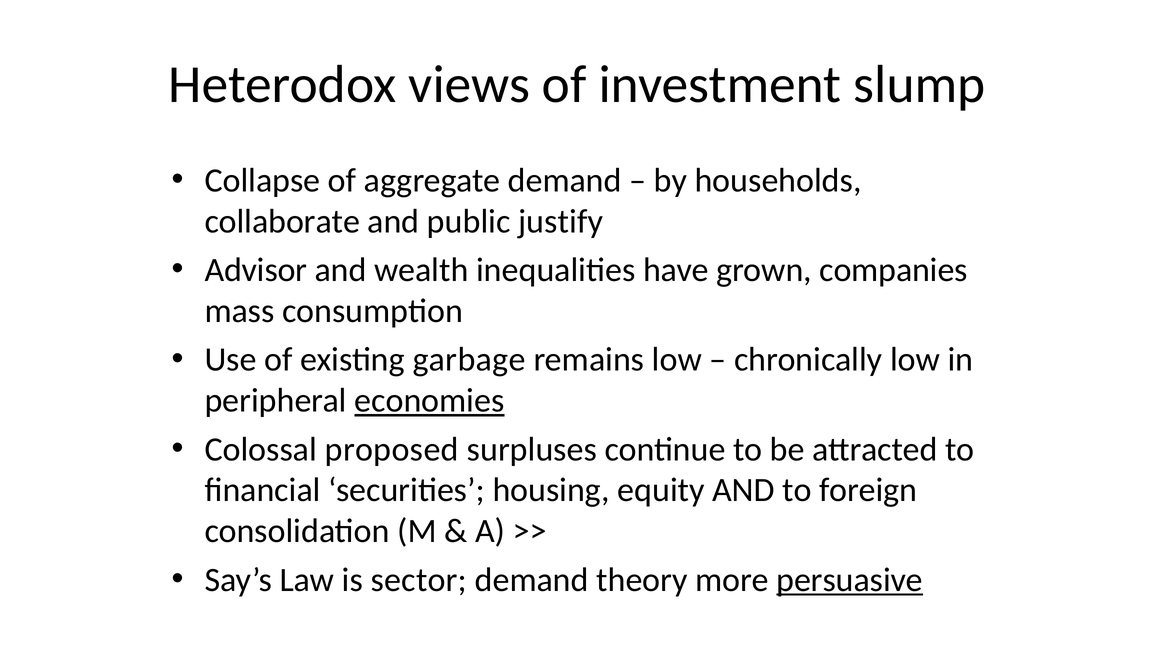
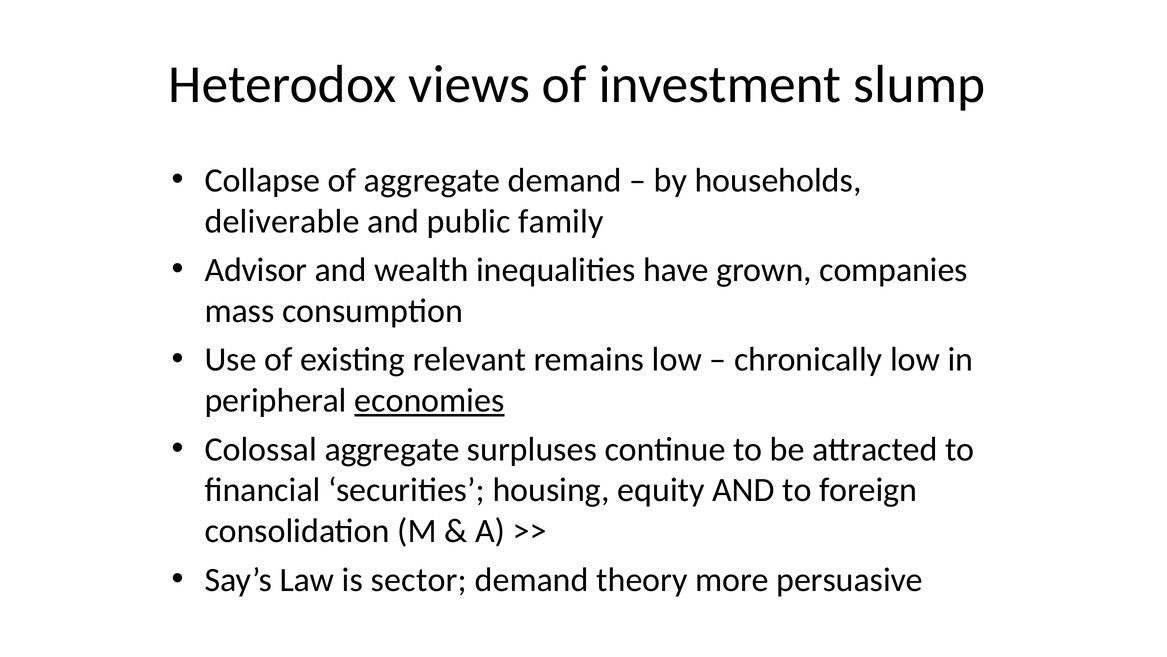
collaborate: collaborate -> deliverable (282, 221)
justify: justify -> family (561, 221)
garbage: garbage -> relevant (469, 359)
Colossal proposed: proposed -> aggregate (392, 449)
persuasive underline: present -> none (850, 579)
